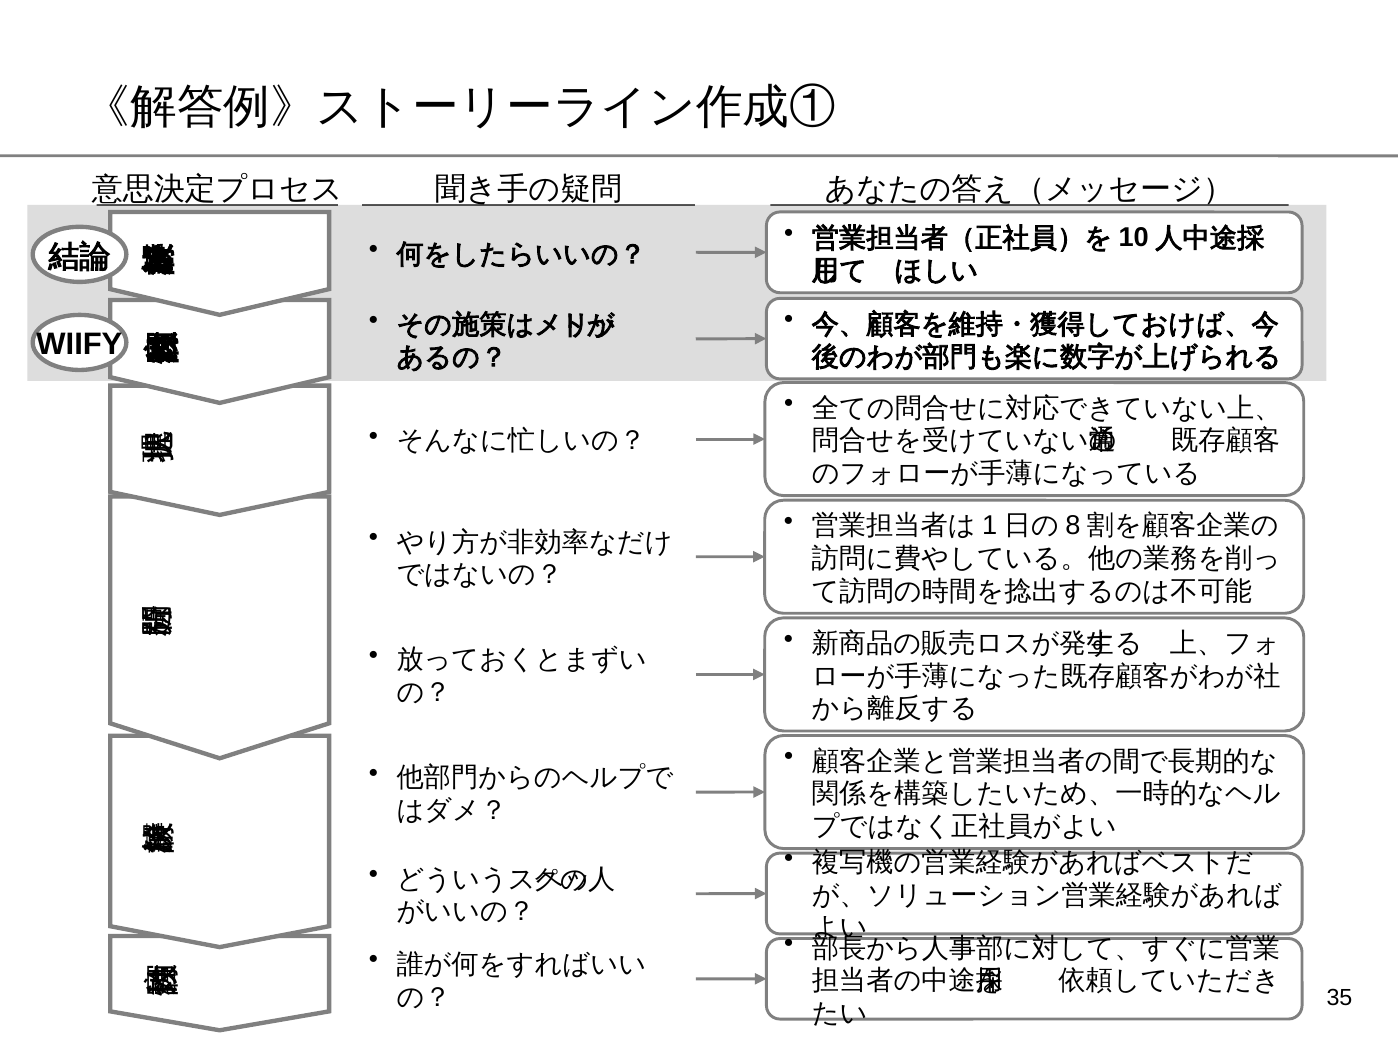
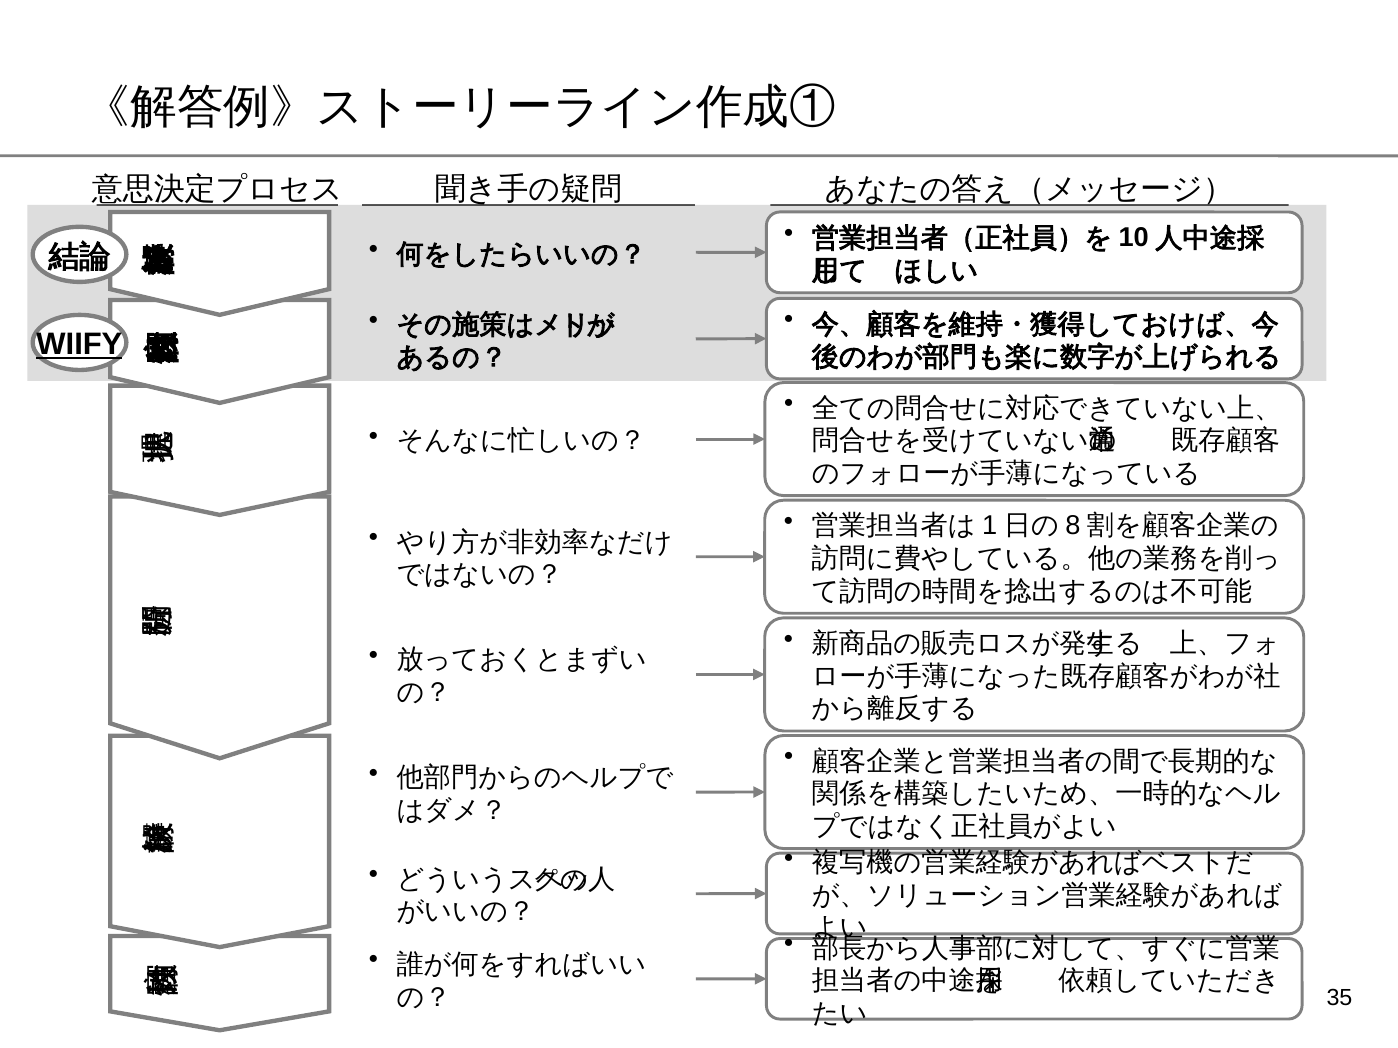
WIIFY underline: none -> present (79, 345)
